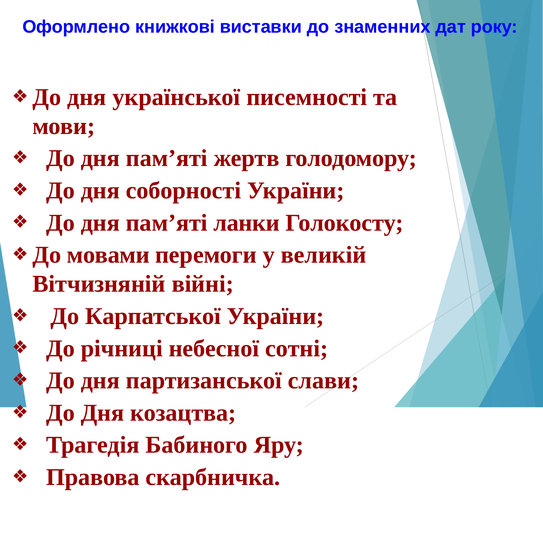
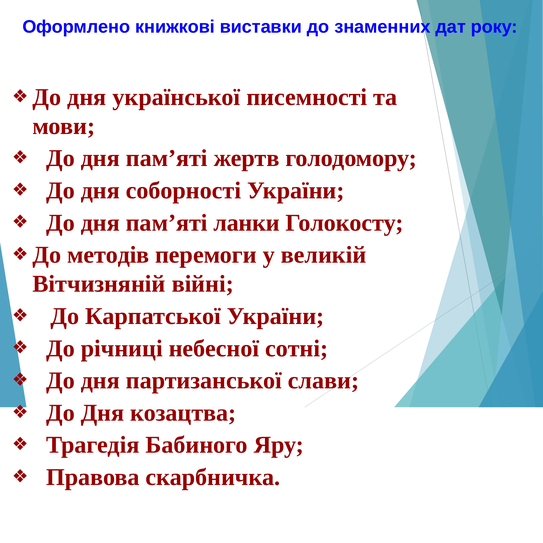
мовами: мовами -> методів (108, 255)
